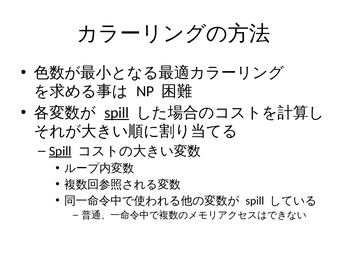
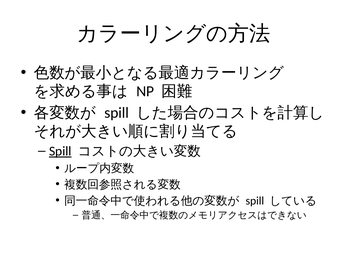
spill underline: present -> none (117, 113)
